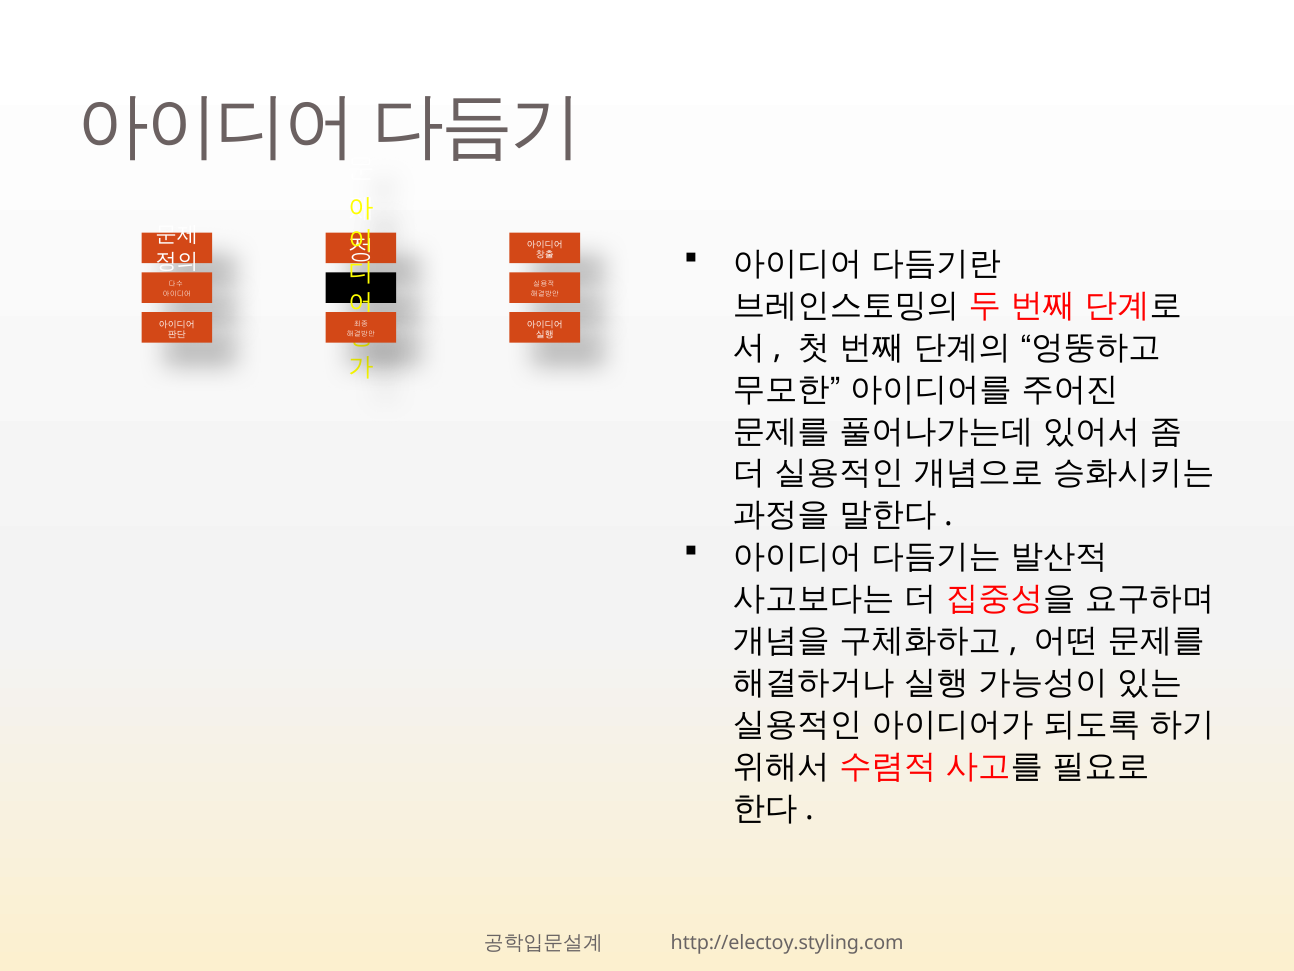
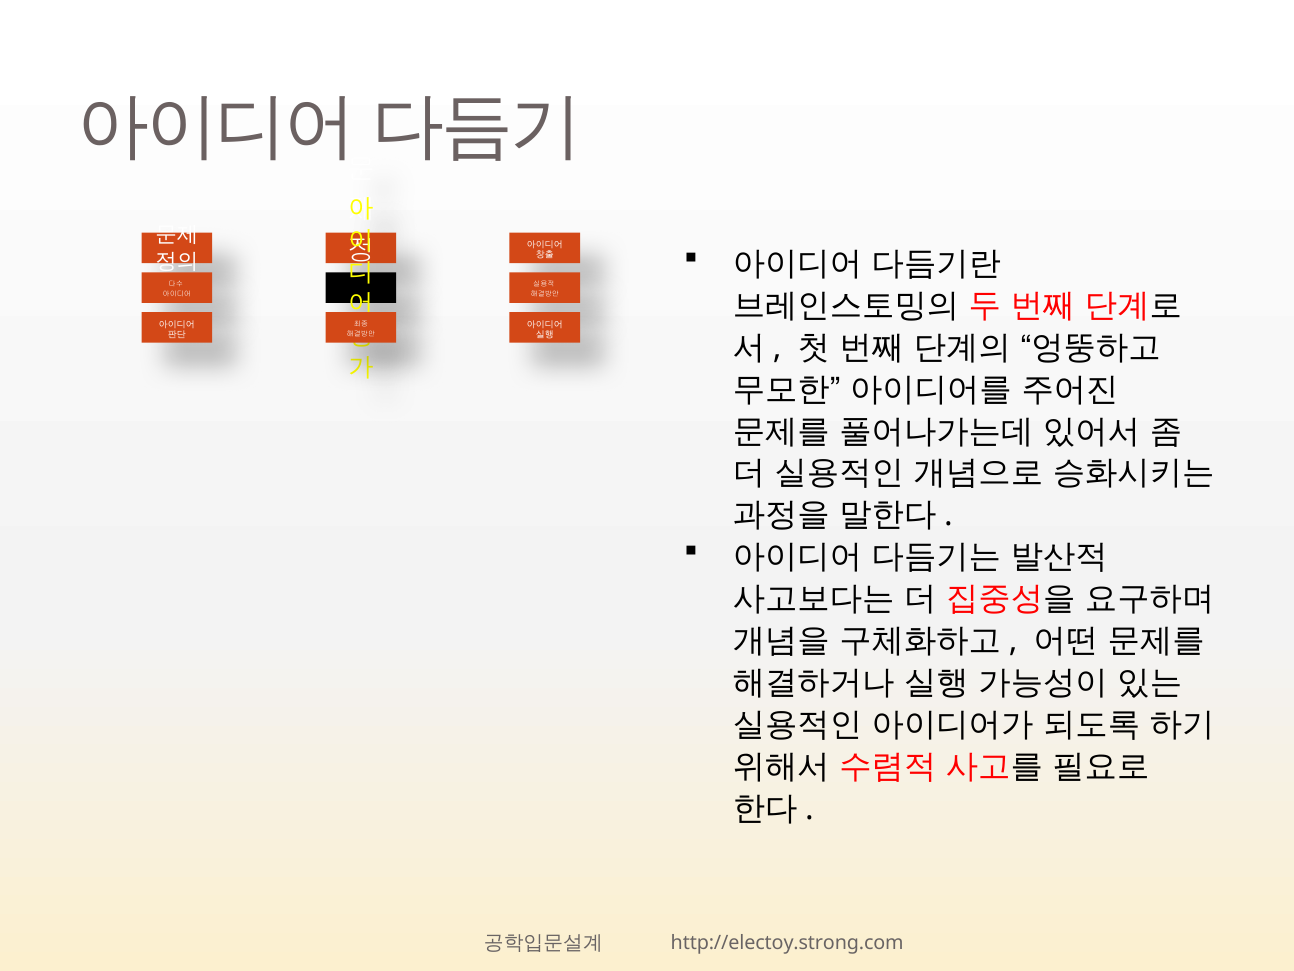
http://electoy.styling.com: http://electoy.styling.com -> http://electoy.strong.com (787, 943)
